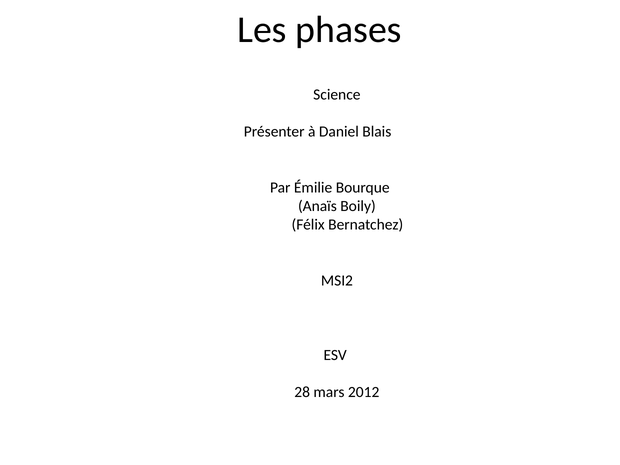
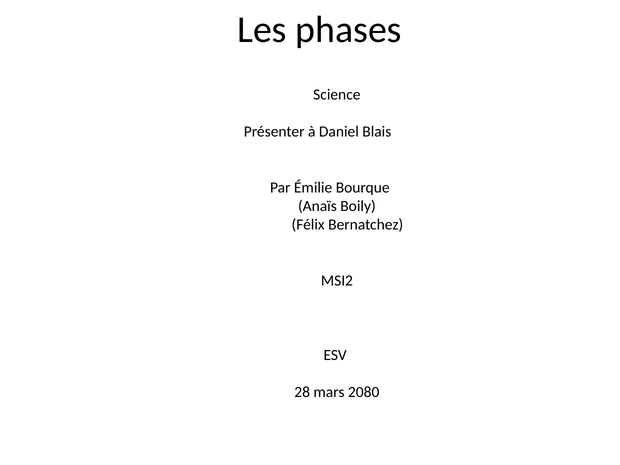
2012: 2012 -> 2080 (364, 392)
